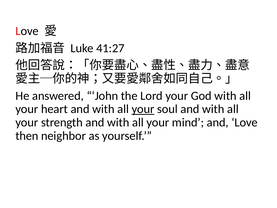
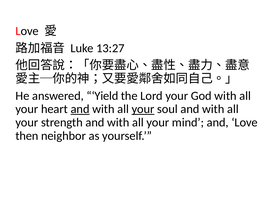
41:27: 41:27 -> 13:27 (110, 48)
John: John -> Yield (102, 96)
and underline: none -> present (80, 109)
